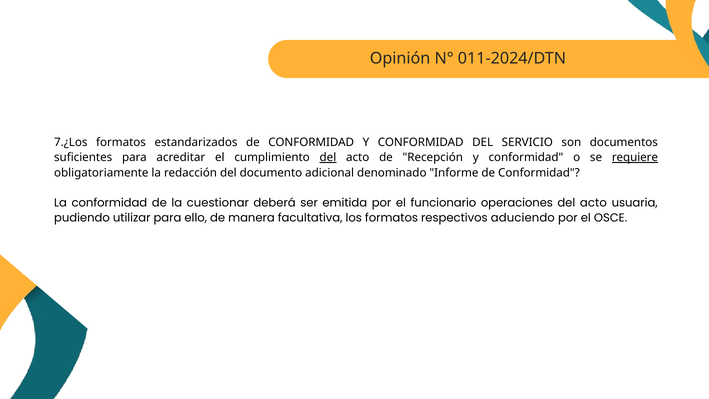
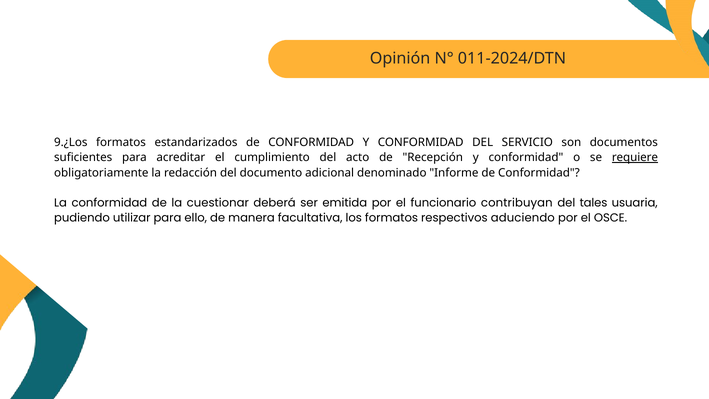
7.¿Los: 7.¿Los -> 9.¿Los (71, 142)
del underline: present -> none (328, 158)
operaciones: operaciones -> contribuyan (517, 203)
acto: acto -> tales (594, 203)
